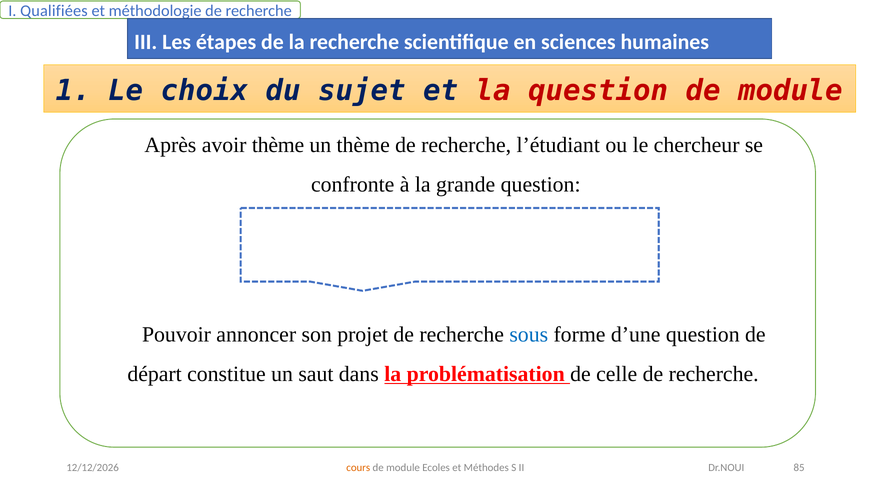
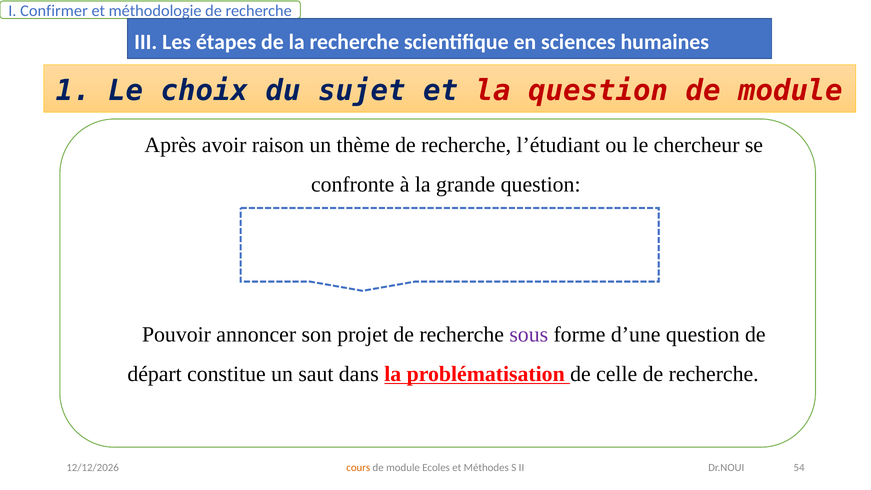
Qualifiées: Qualifiées -> Confirmer (54, 11)
avoir thème: thème -> raison (278, 145)
sous colour: blue -> purple (529, 335)
85: 85 -> 54 (799, 468)
